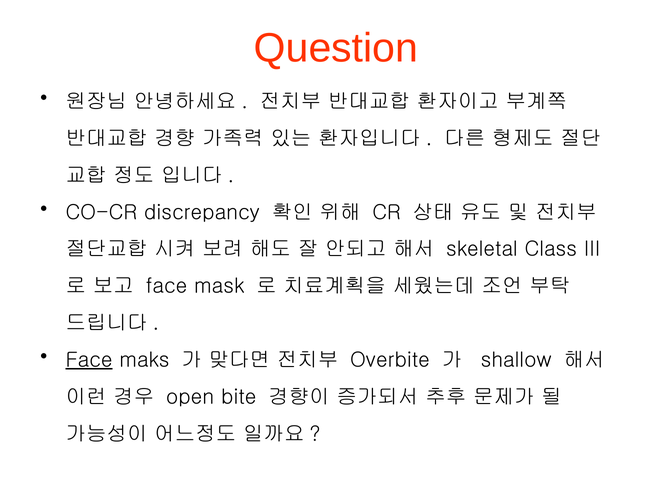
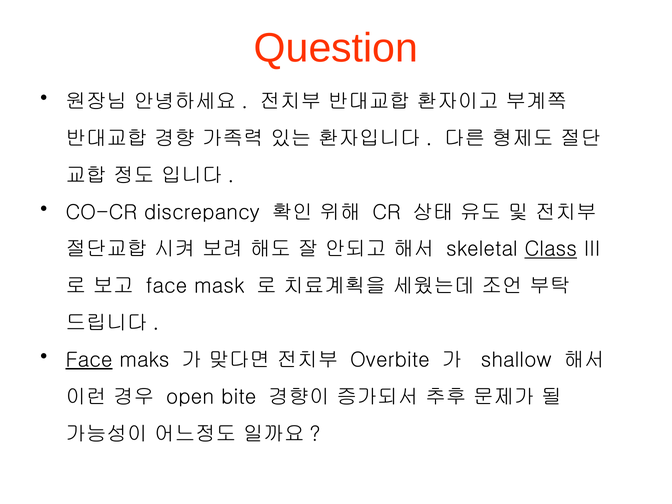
Class underline: none -> present (551, 249)
